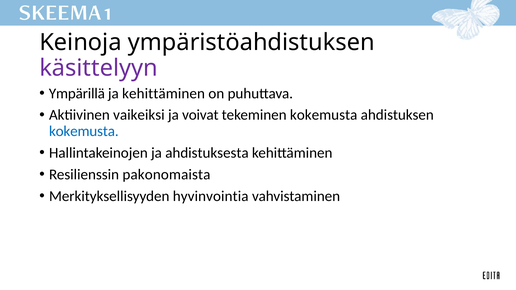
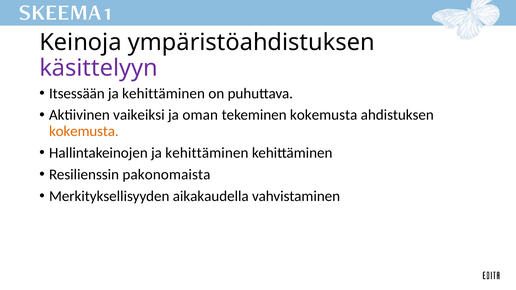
Ympärillä: Ympärillä -> Itsessään (77, 93)
voivat: voivat -> oman (200, 115)
kokemusta colour: blue -> orange (84, 131)
Hallintakeinojen ja ahdistuksesta: ahdistuksesta -> kehittäminen (207, 153)
hyvinvointia: hyvinvointia -> aikakaudella (211, 196)
